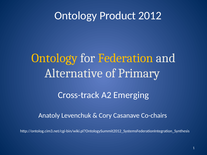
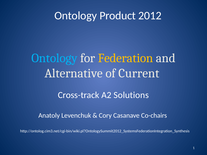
Ontology colour: yellow -> light blue (54, 58)
Primary: Primary -> Current (139, 73)
Emerging: Emerging -> Solutions (131, 95)
